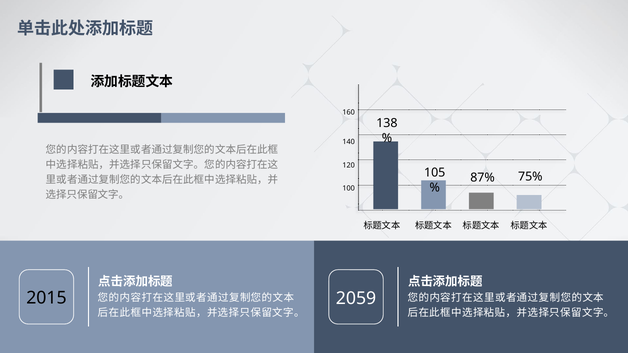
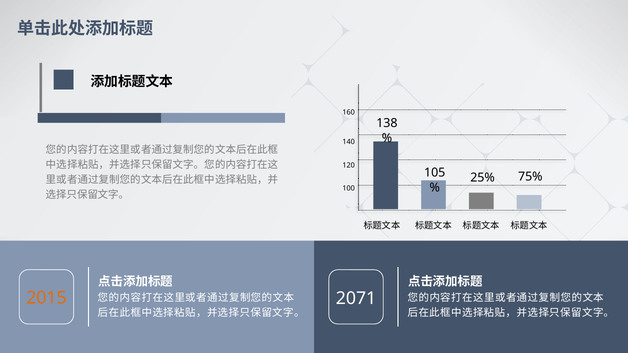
87%: 87% -> 25% (483, 178)
2015 colour: black -> orange (46, 298)
2059: 2059 -> 2071 (356, 299)
